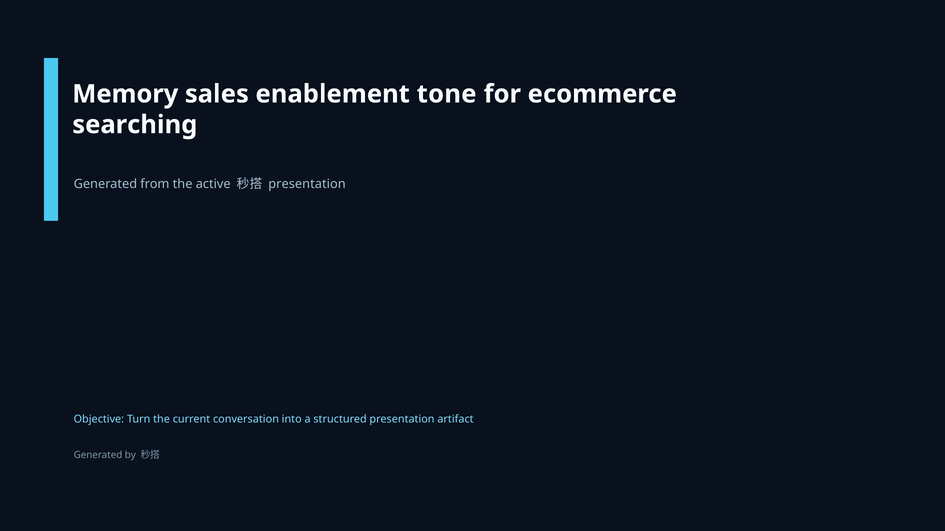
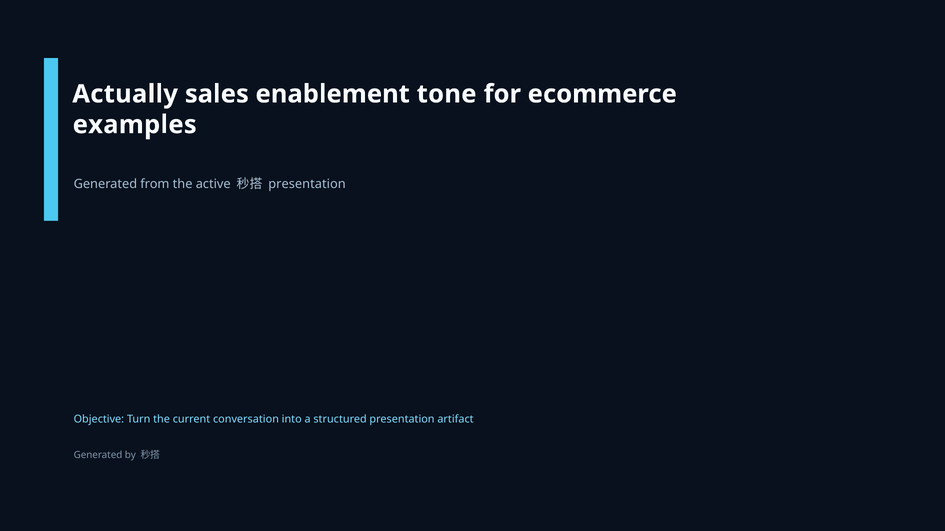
Memory: Memory -> Actually (125, 94)
searching: searching -> examples (135, 125)
